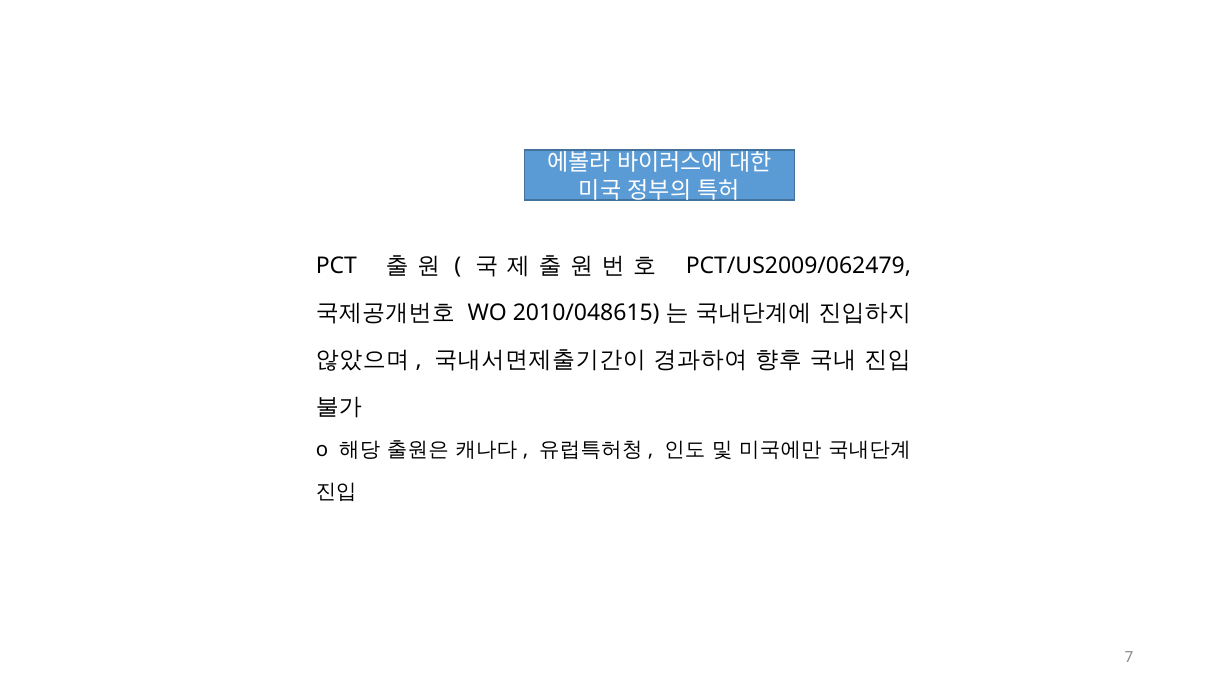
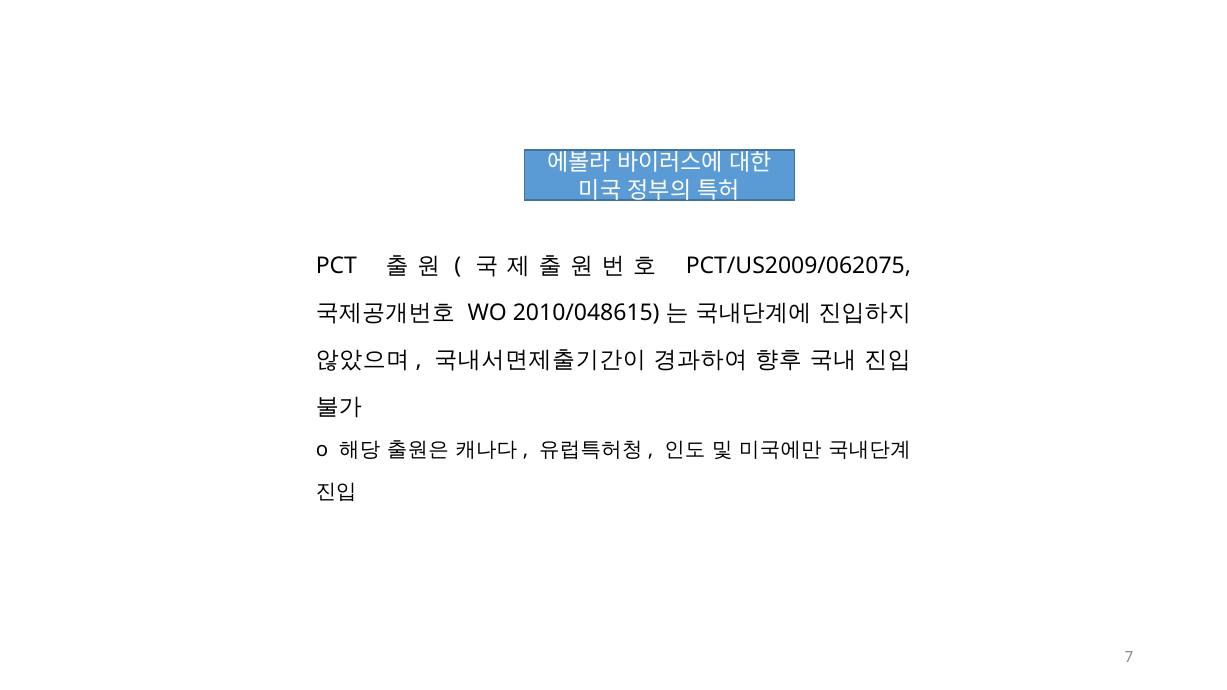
PCT/US2009/062479: PCT/US2009/062479 -> PCT/US2009/062075 (798, 266)
